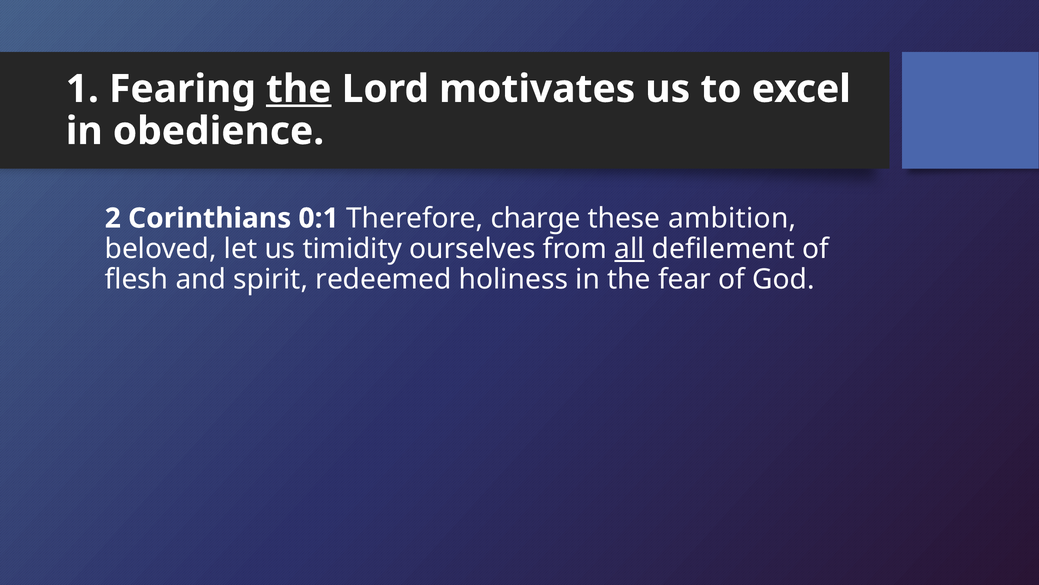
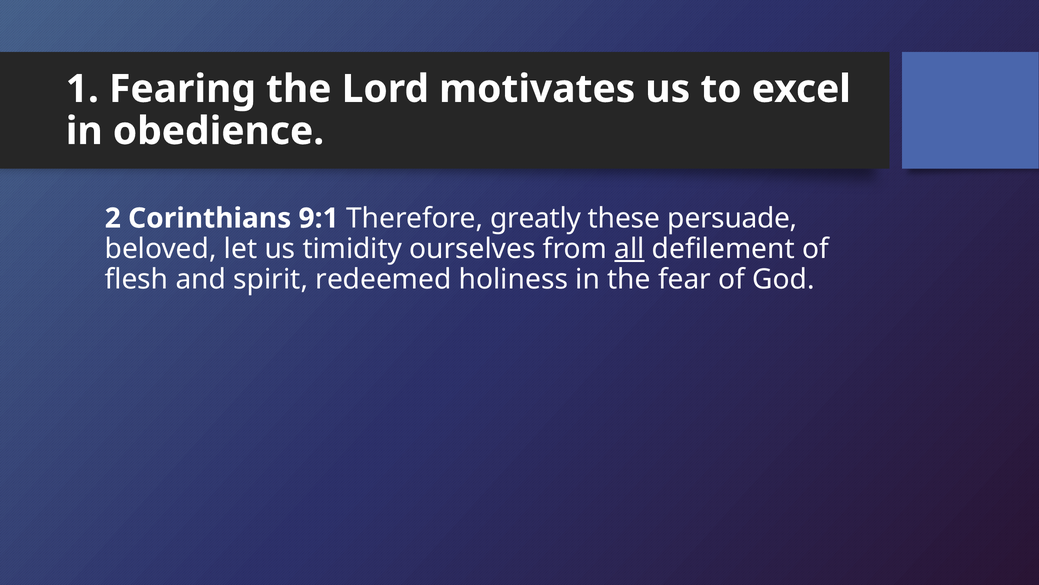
the underline: present -> none (299, 89)
0:1: 0:1 -> 9:1 (319, 218)
charge: charge -> greatly (536, 218)
ambition: ambition -> persuade (732, 218)
